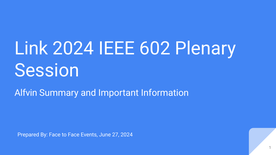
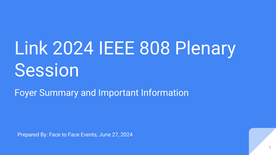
602: 602 -> 808 (155, 48)
Alfvin: Alfvin -> Foyer (26, 93)
